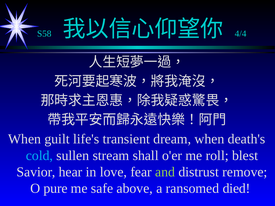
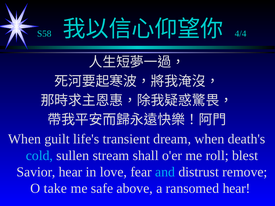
and colour: light green -> light blue (165, 172)
pure: pure -> take (55, 189)
ransomed died: died -> hear (236, 189)
